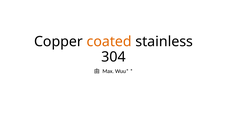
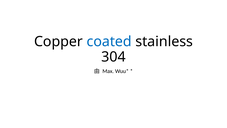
coated colour: orange -> blue (109, 41)
